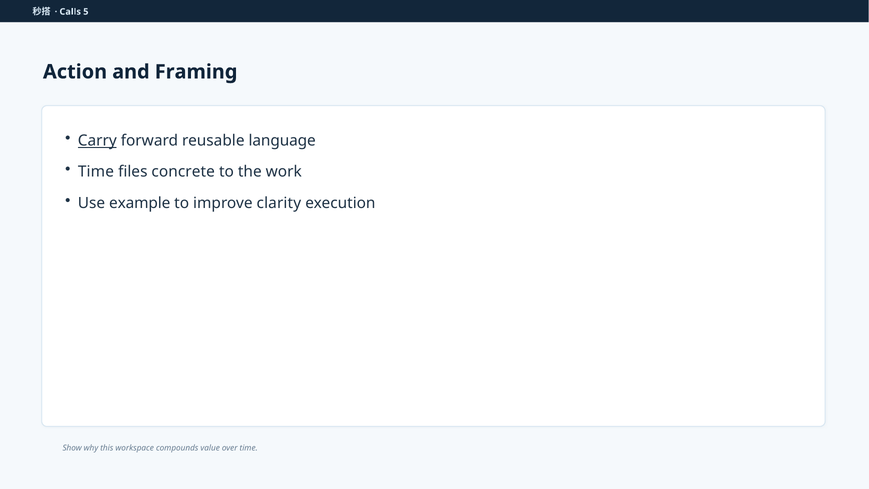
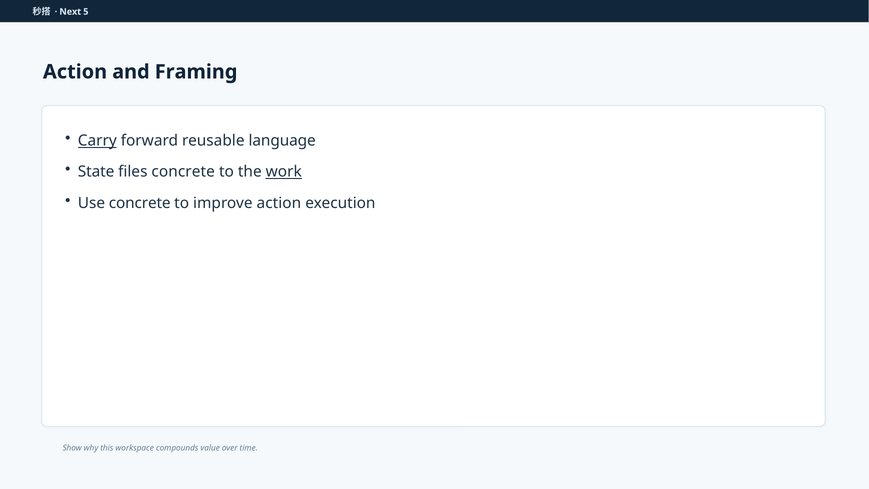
Calls: Calls -> Next (70, 12)
Time: Time -> State (96, 172)
work underline: none -> present (284, 172)
Use example: example -> concrete (140, 203)
improve clarity: clarity -> action (279, 203)
